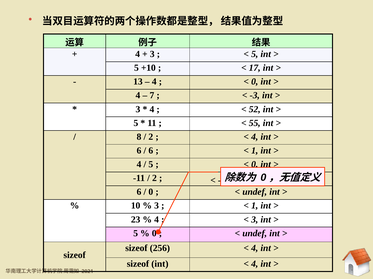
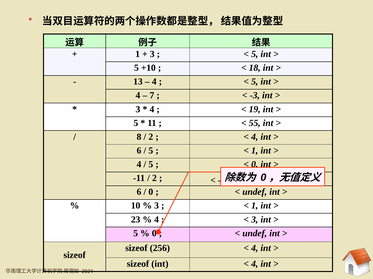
4: 4 -> 1 (138, 54)
17: 17 -> 18 (255, 68)
0: 0 -> 5 (255, 82)
52: 52 -> 19 (255, 109)
6: 6 -> 5 (151, 151)
